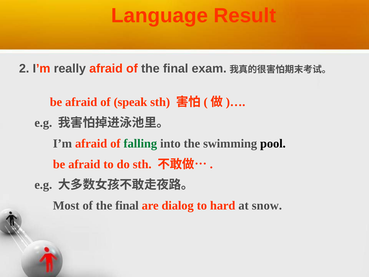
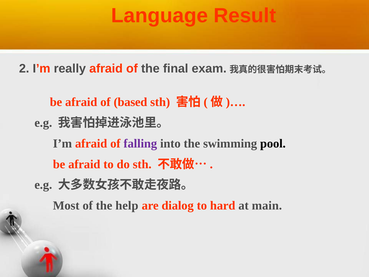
speak: speak -> based (130, 102)
falling colour: green -> purple (140, 143)
Most of the final: final -> help (127, 205)
snow: snow -> main (267, 205)
